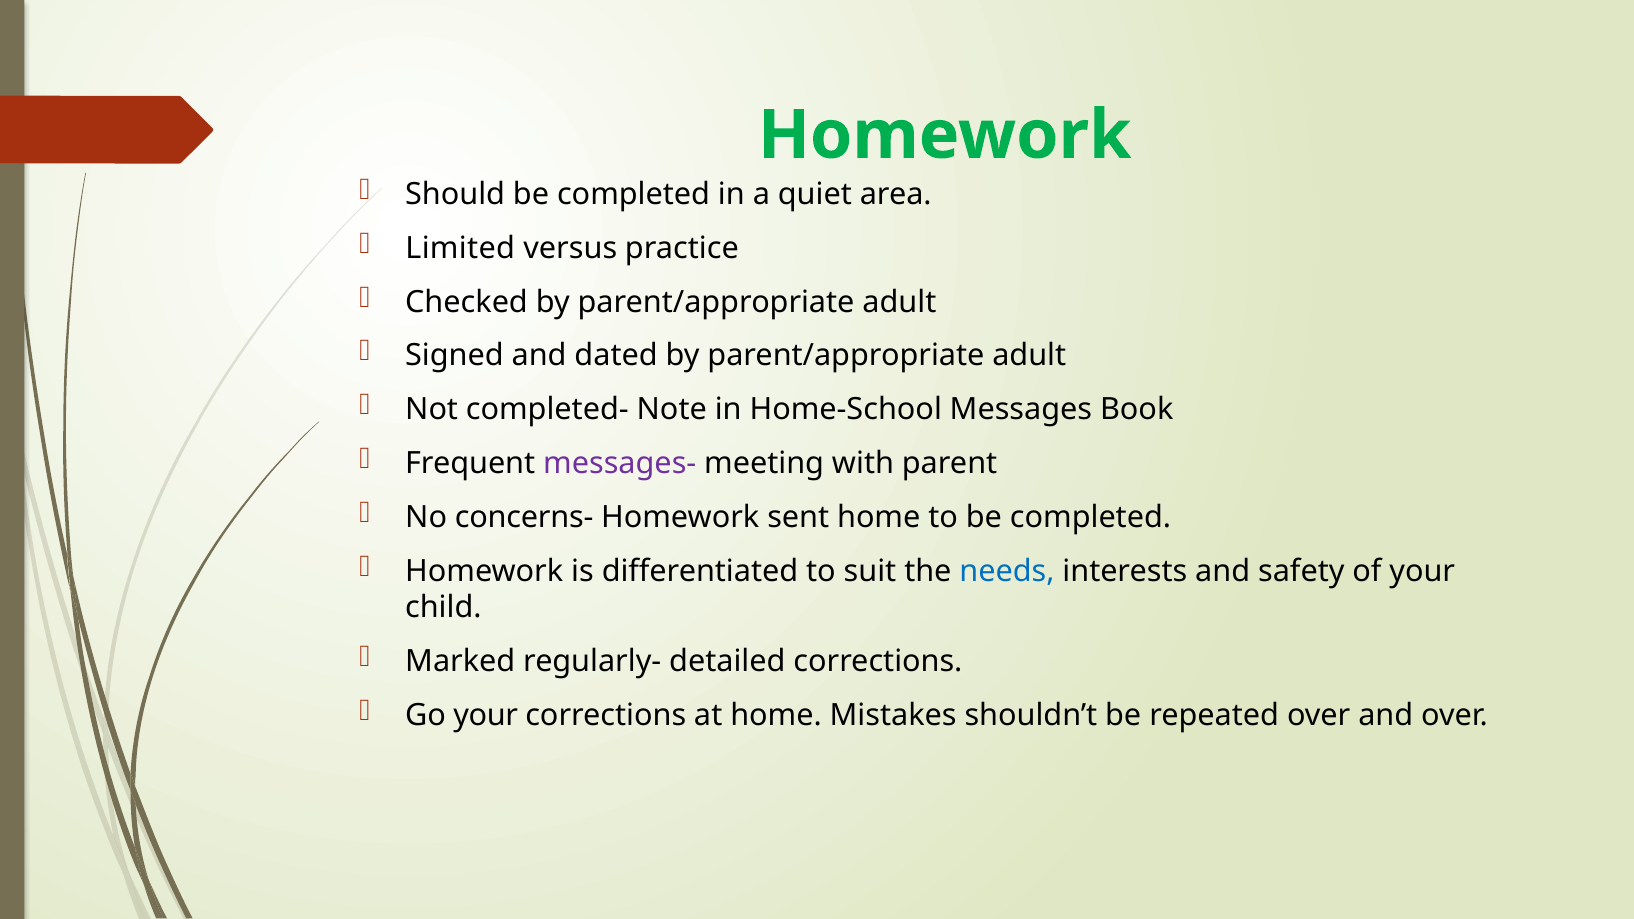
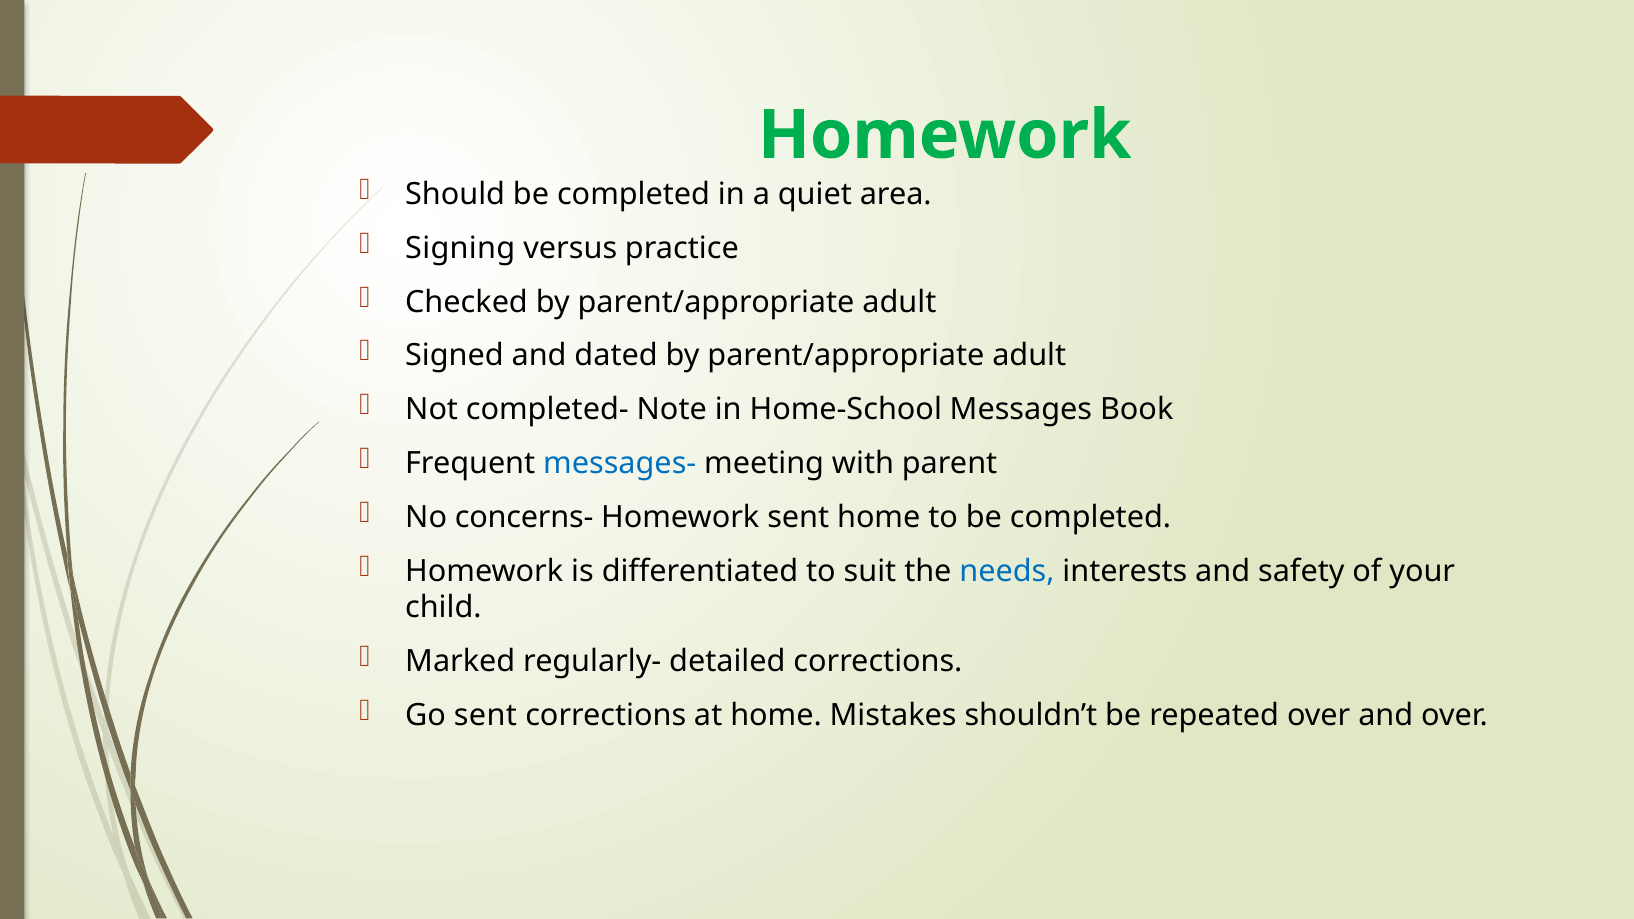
Limited: Limited -> Signing (460, 248)
messages- colour: purple -> blue (620, 463)
Go your: your -> sent (485, 715)
